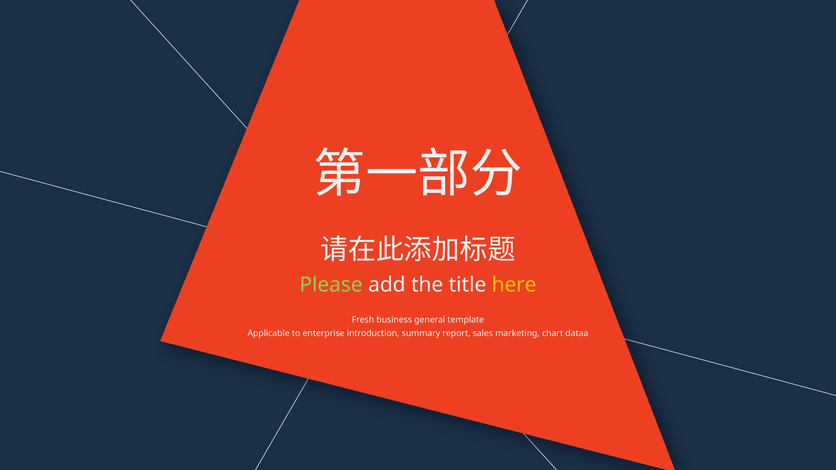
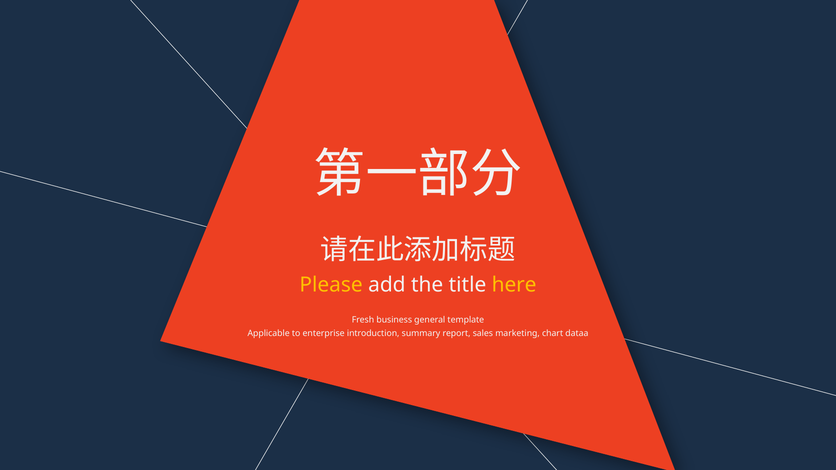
Please colour: light green -> yellow (331, 285)
